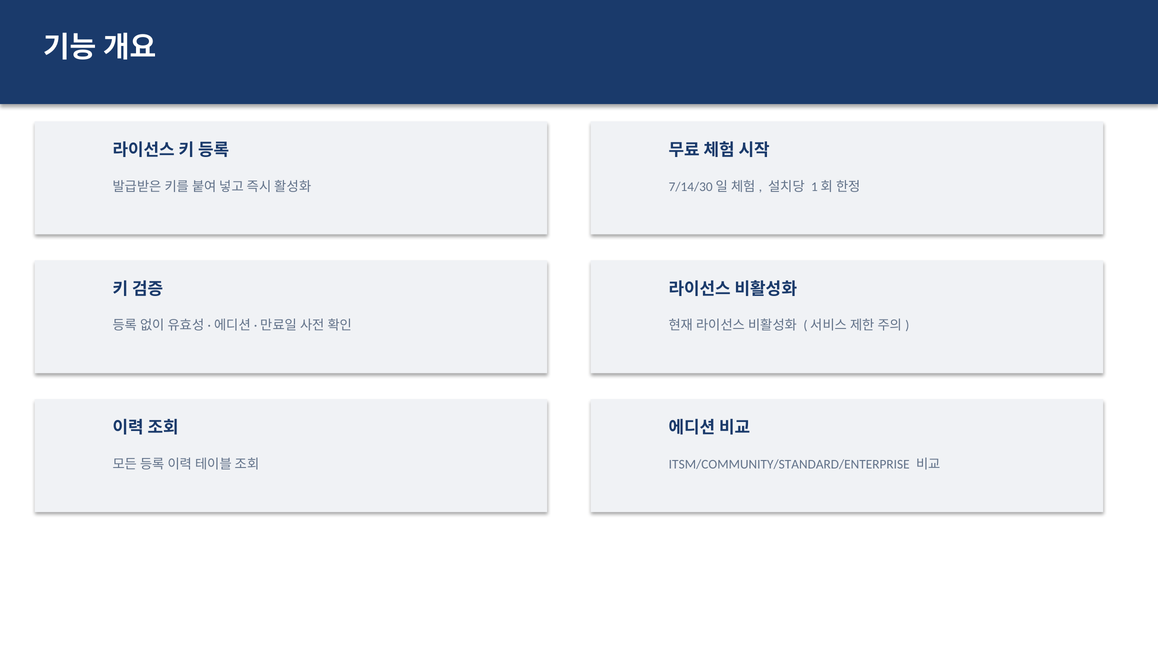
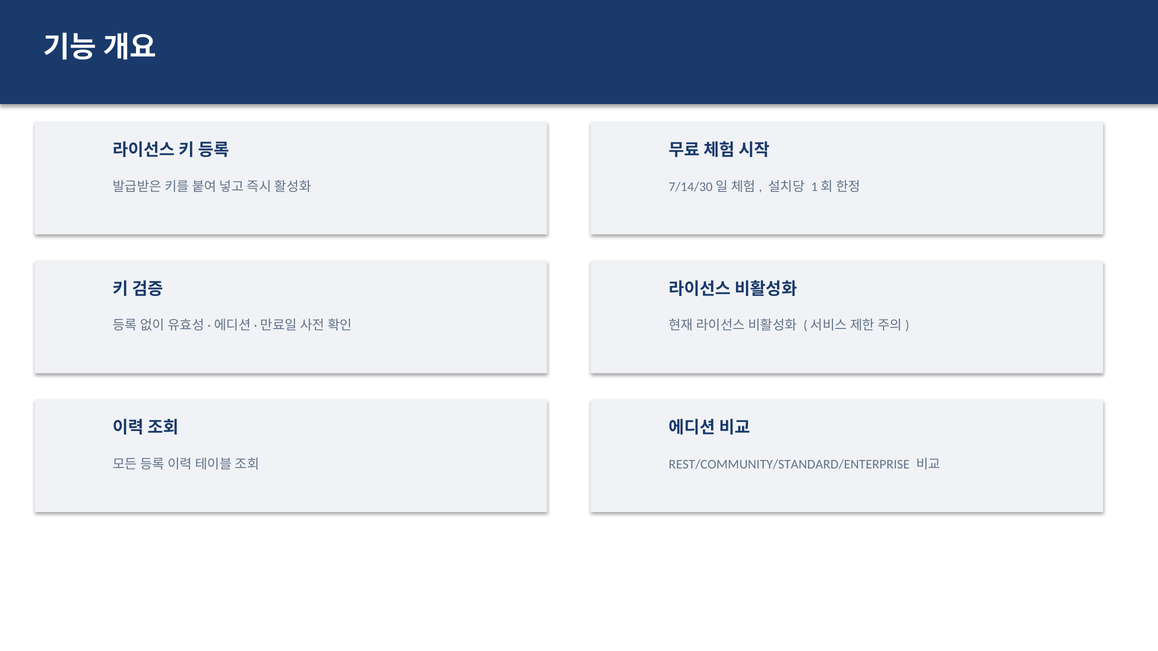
ITSM/COMMUNITY/STANDARD/ENTERPRISE: ITSM/COMMUNITY/STANDARD/ENTERPRISE -> REST/COMMUNITY/STANDARD/ENTERPRISE (789, 465)
